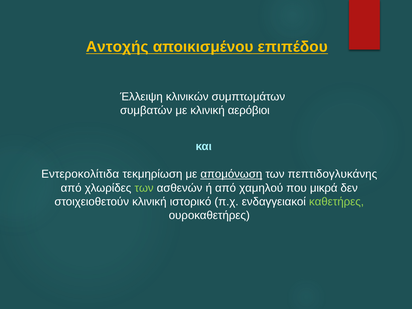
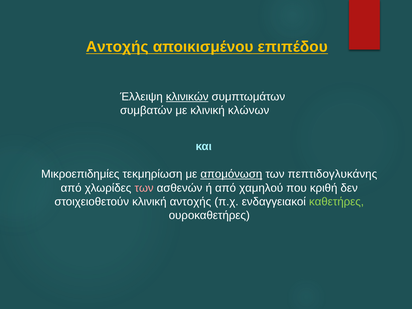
κλινικών underline: none -> present (187, 97)
αερόβιοι: αερόβιοι -> κλώνων (249, 111)
Εντεροκολίτιδα: Εντεροκολίτιδα -> Μικροεπιδημίες (80, 174)
των colour: light green -> pink (144, 188)
μικρά: μικρά -> κριθή (324, 188)
κλινική ιστορικό: ιστορικό -> αντοχής (191, 202)
